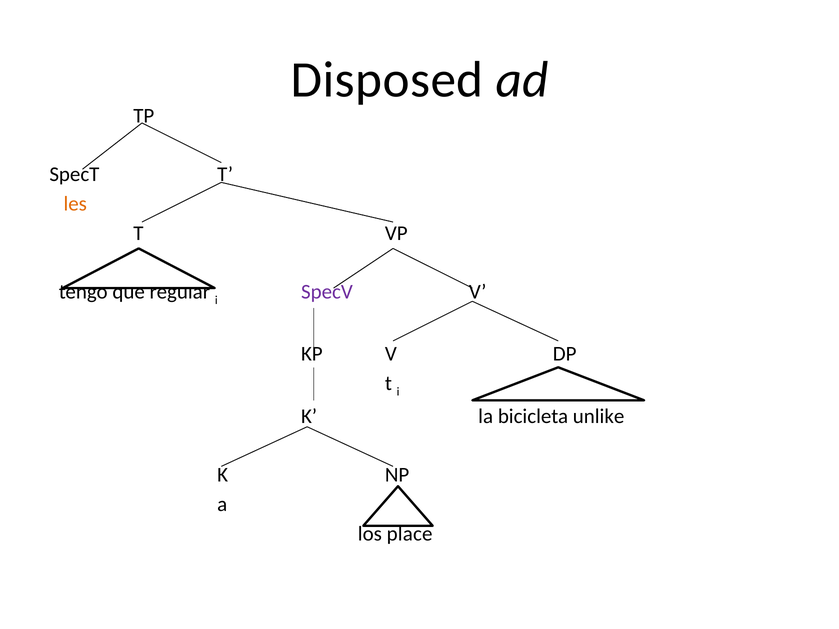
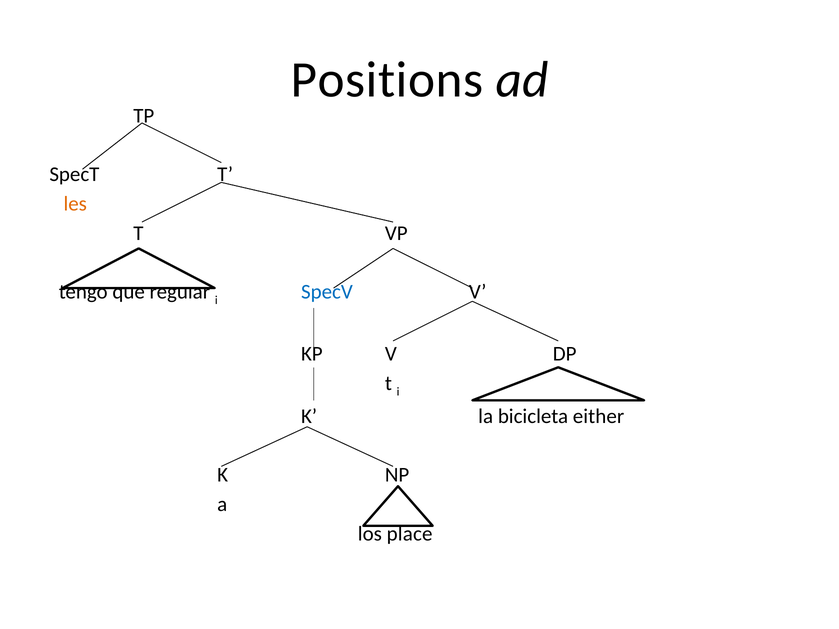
Disposed: Disposed -> Positions (387, 80)
SpecV colour: purple -> blue (327, 292)
unlike: unlike -> either (599, 416)
